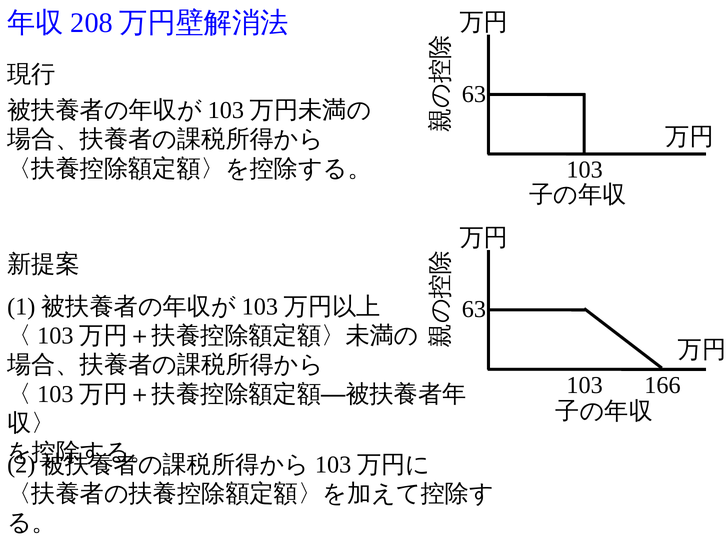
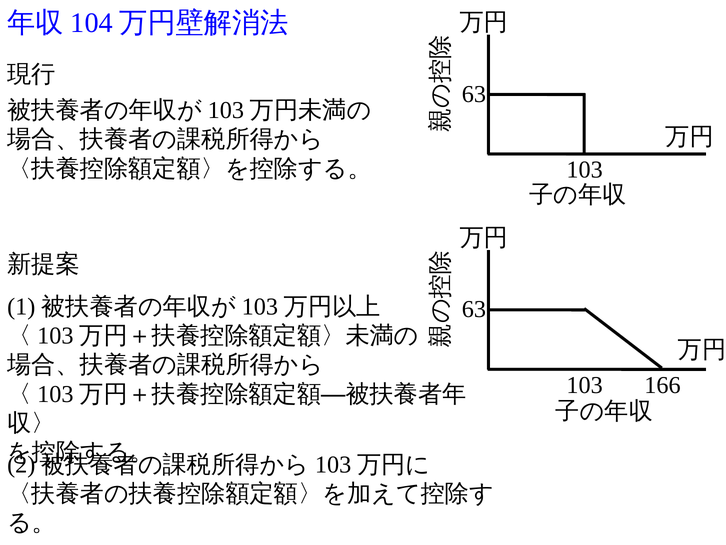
208: 208 -> 104 (92, 23)
